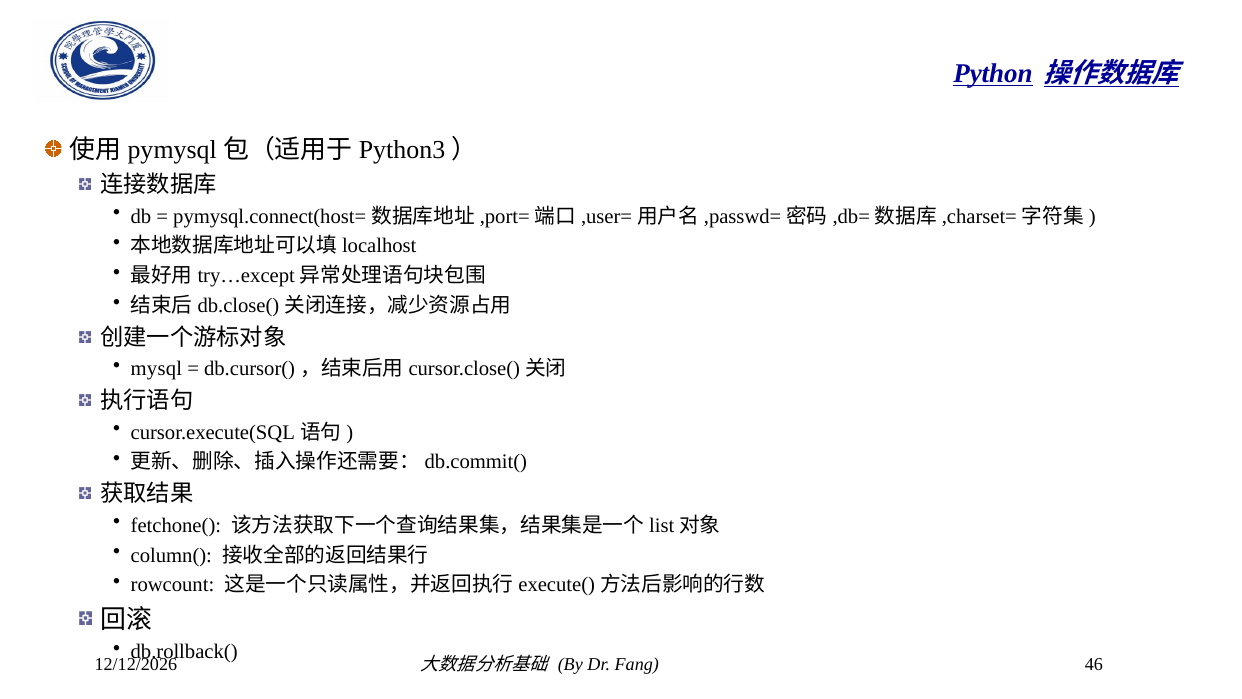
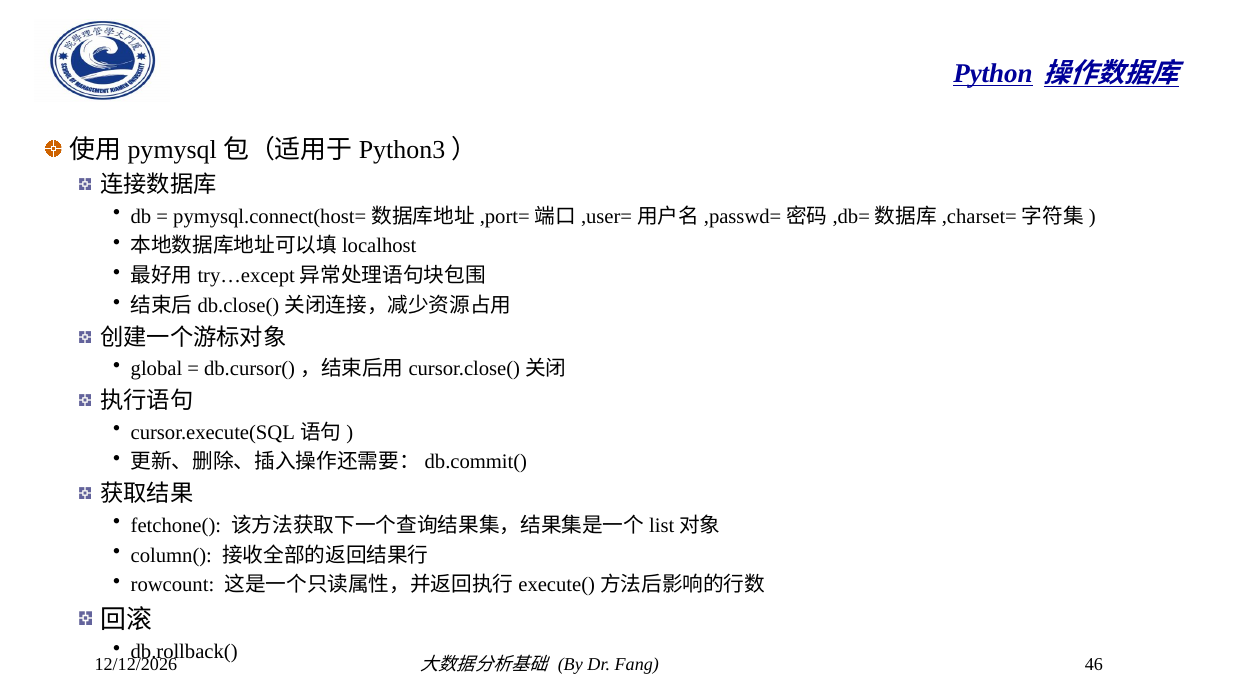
mysql: mysql -> global (156, 369)
